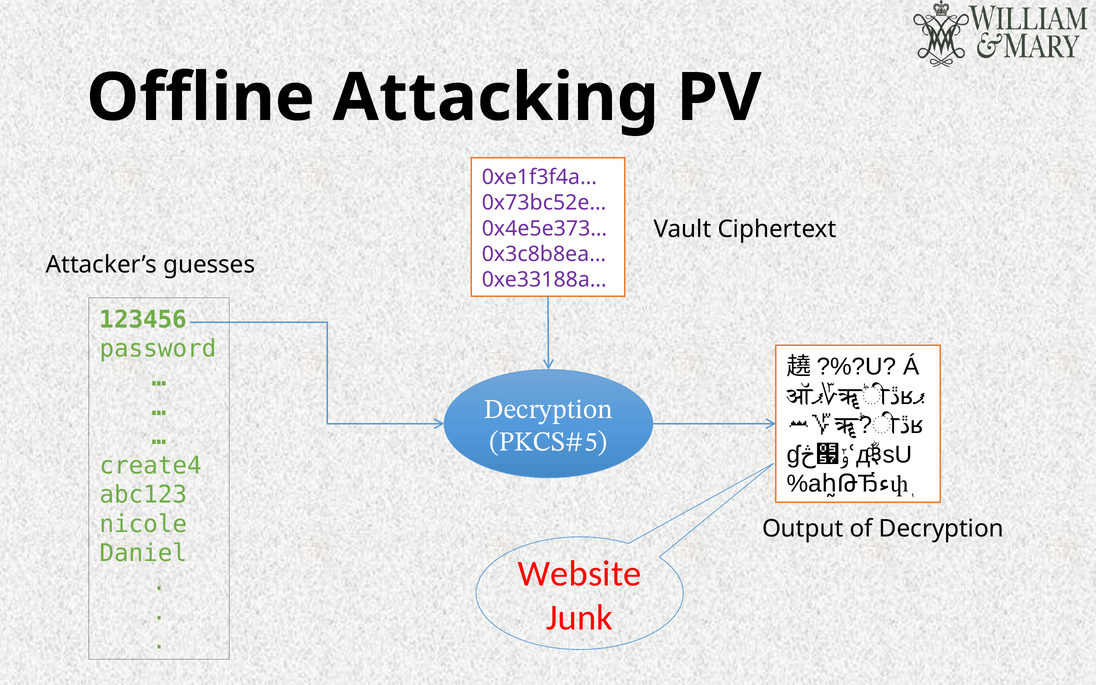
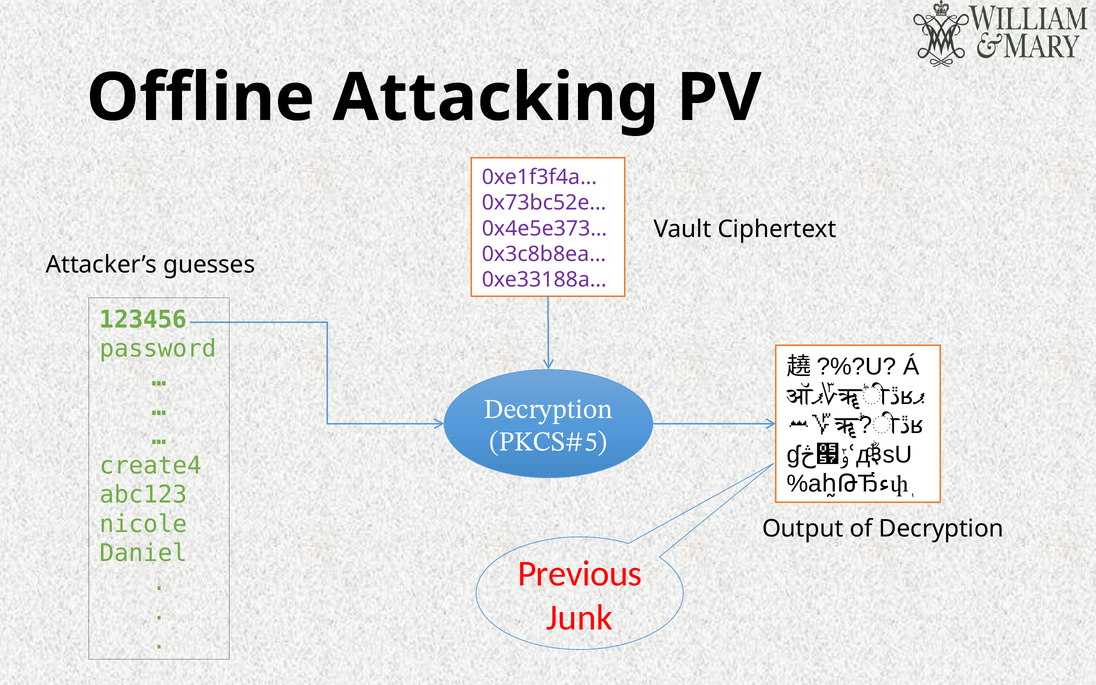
Website: Website -> Previous (580, 574)
